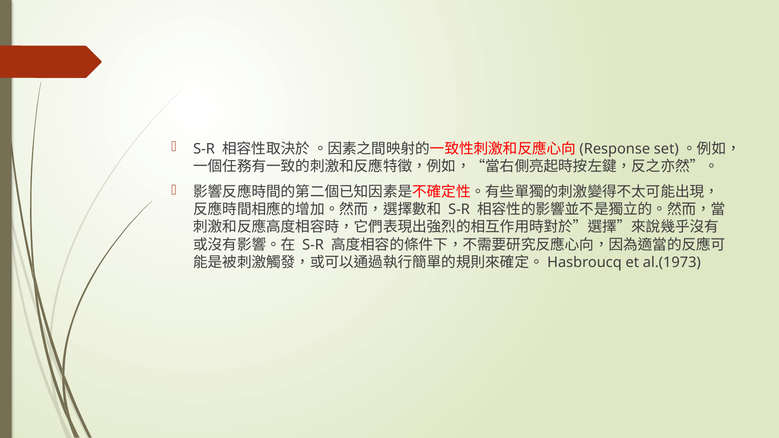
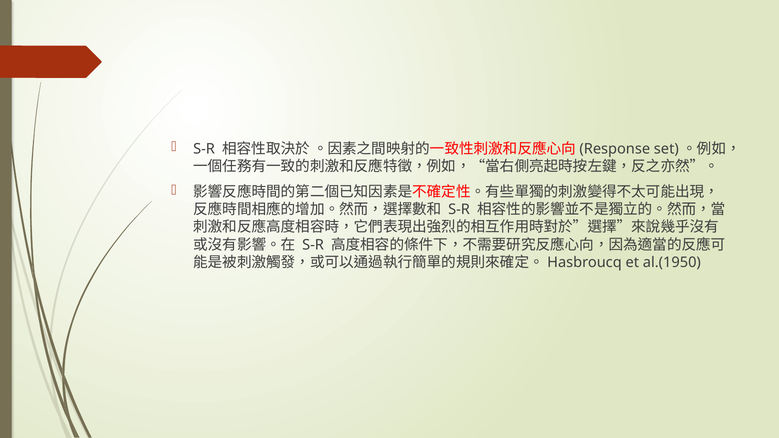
al.(1973: al.(1973 -> al.(1950 (672, 262)
